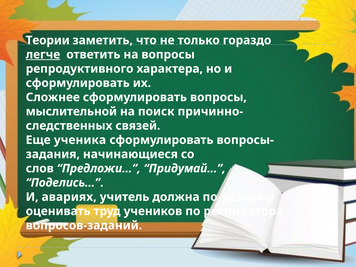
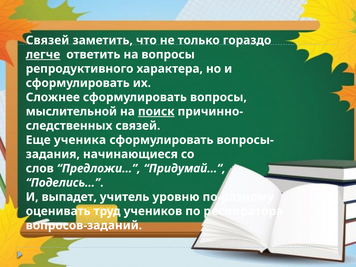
Теории: Теории -> Связей (48, 40)
поиск underline: none -> present (156, 111)
авариях: авариях -> выпадет (69, 197)
должна: должна -> уровню (176, 197)
